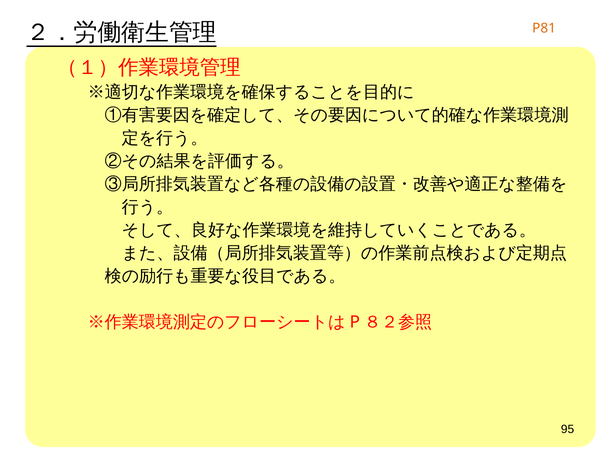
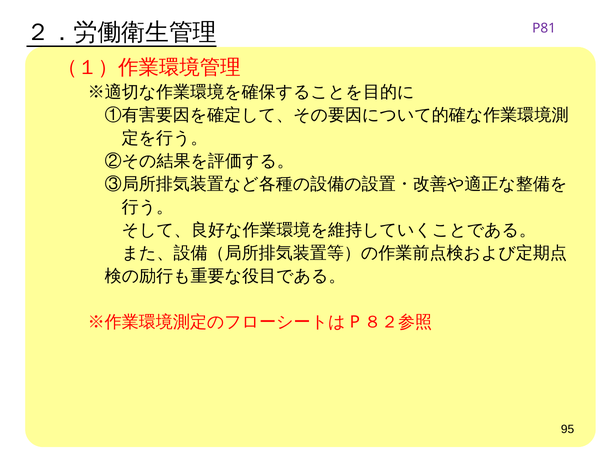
P81 colour: orange -> purple (544, 28)
